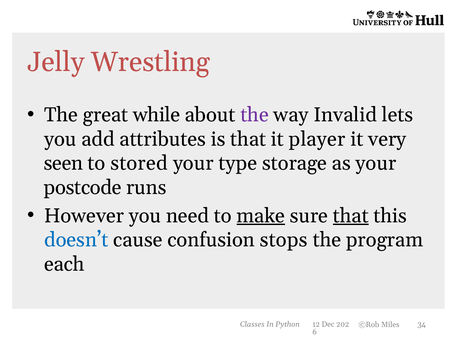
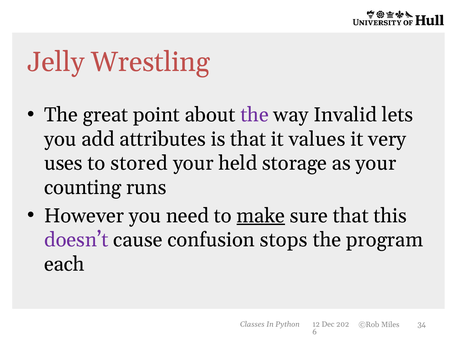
while: while -> point (157, 115)
player: player -> values (317, 139)
seen: seen -> uses (63, 163)
type: type -> held (238, 163)
postcode: postcode -> counting (83, 187)
that underline: present -> none (351, 216)
doesn’t colour: blue -> purple (76, 240)
